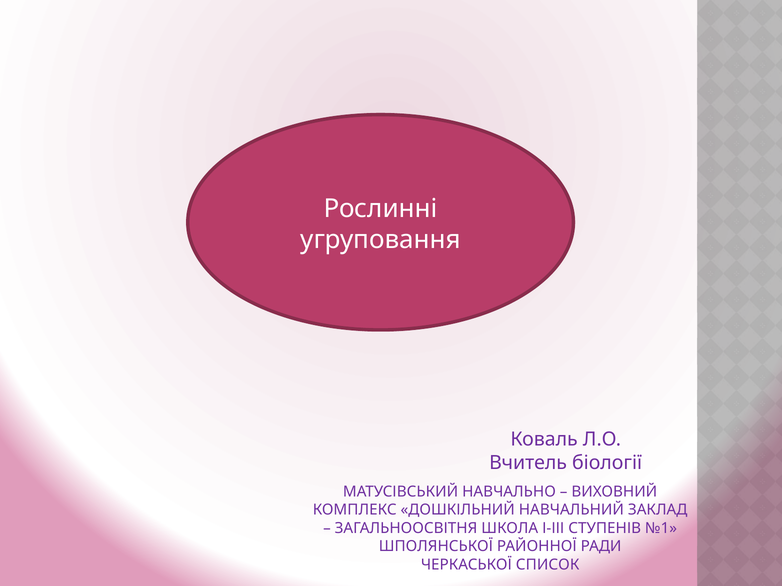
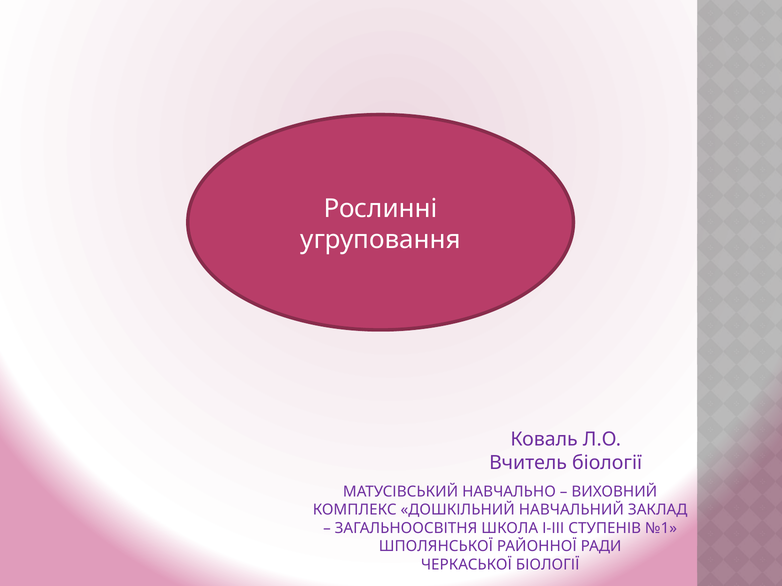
ЧЕРКАСЬКОЇ СПИСОК: СПИСОК -> БІОЛОГІЇ (548, 565)
